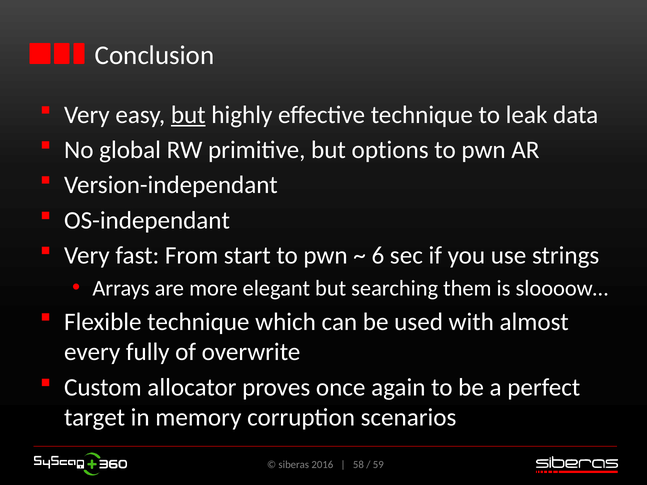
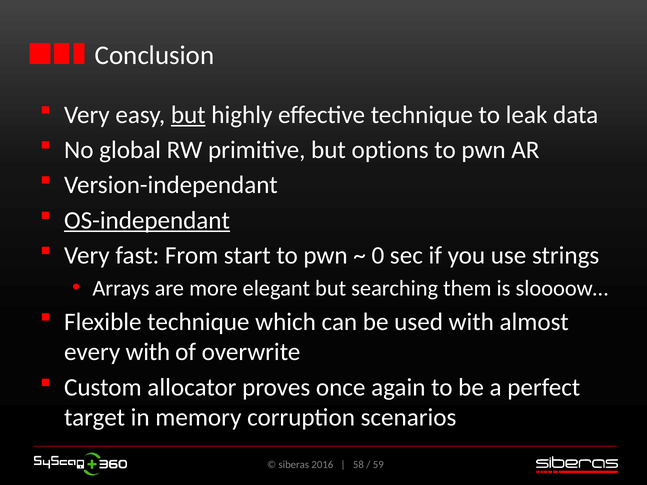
OS-independant underline: none -> present (147, 220)
6: 6 -> 0 (378, 256)
every fully: fully -> with (148, 352)
